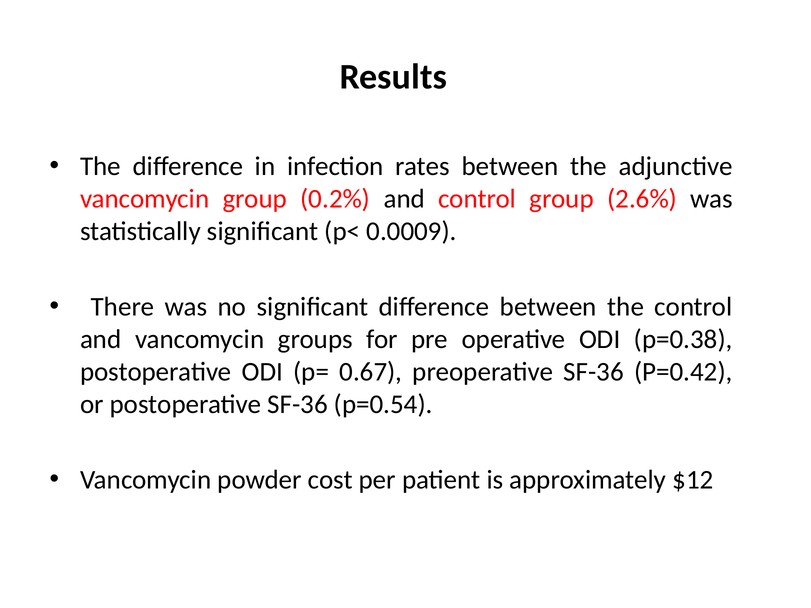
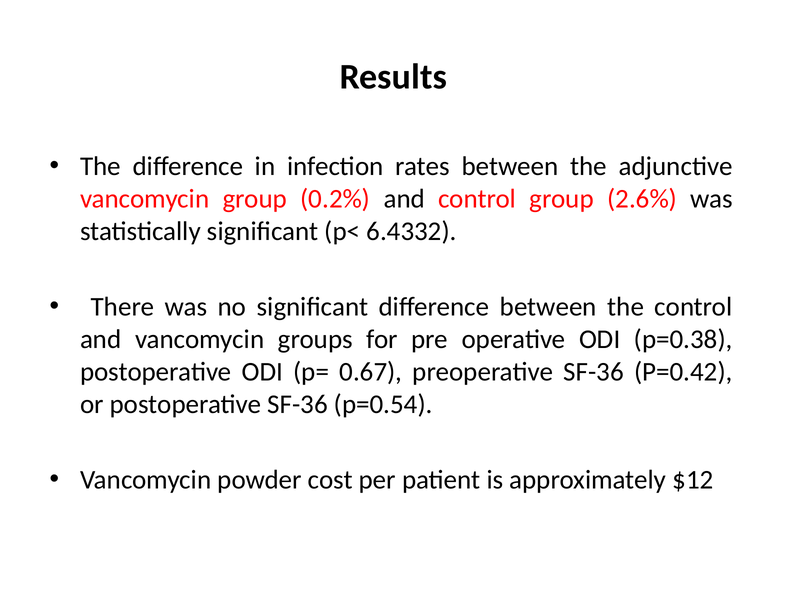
0.0009: 0.0009 -> 6.4332 (412, 232)
